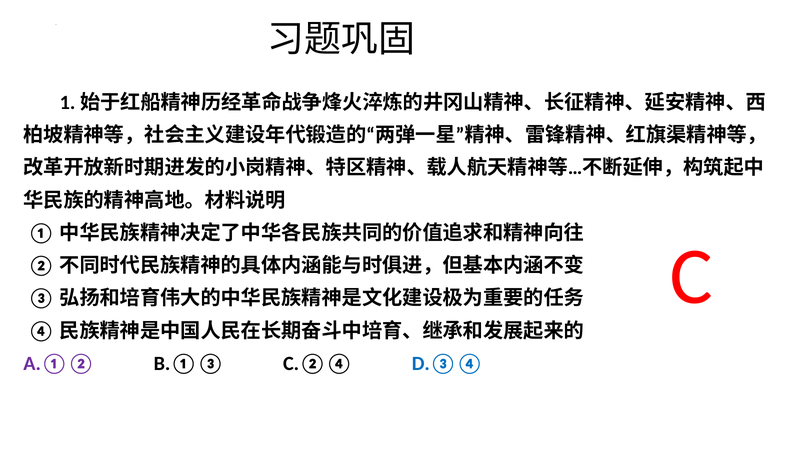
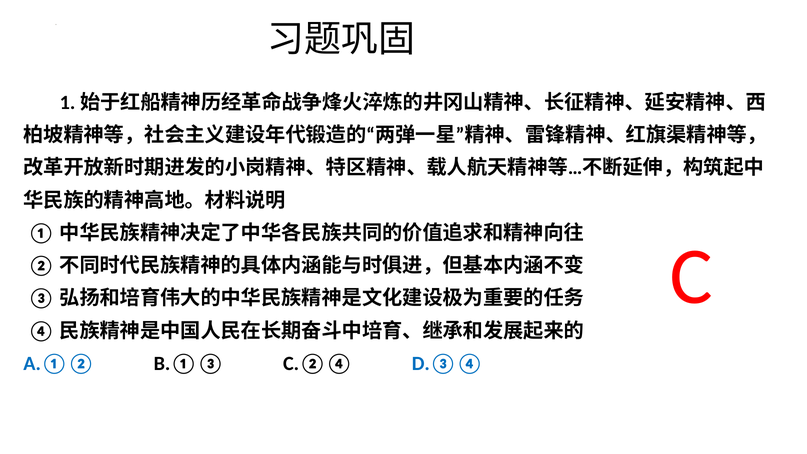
A.①② colour: purple -> blue (59, 363)
